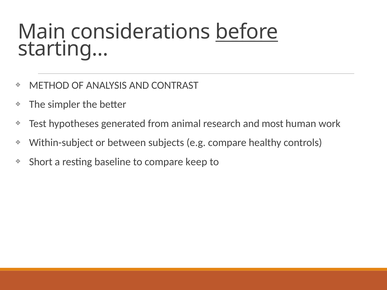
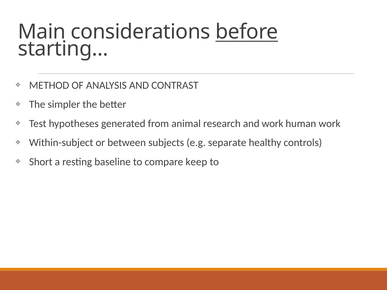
and most: most -> work (273, 124)
e.g compare: compare -> separate (227, 143)
